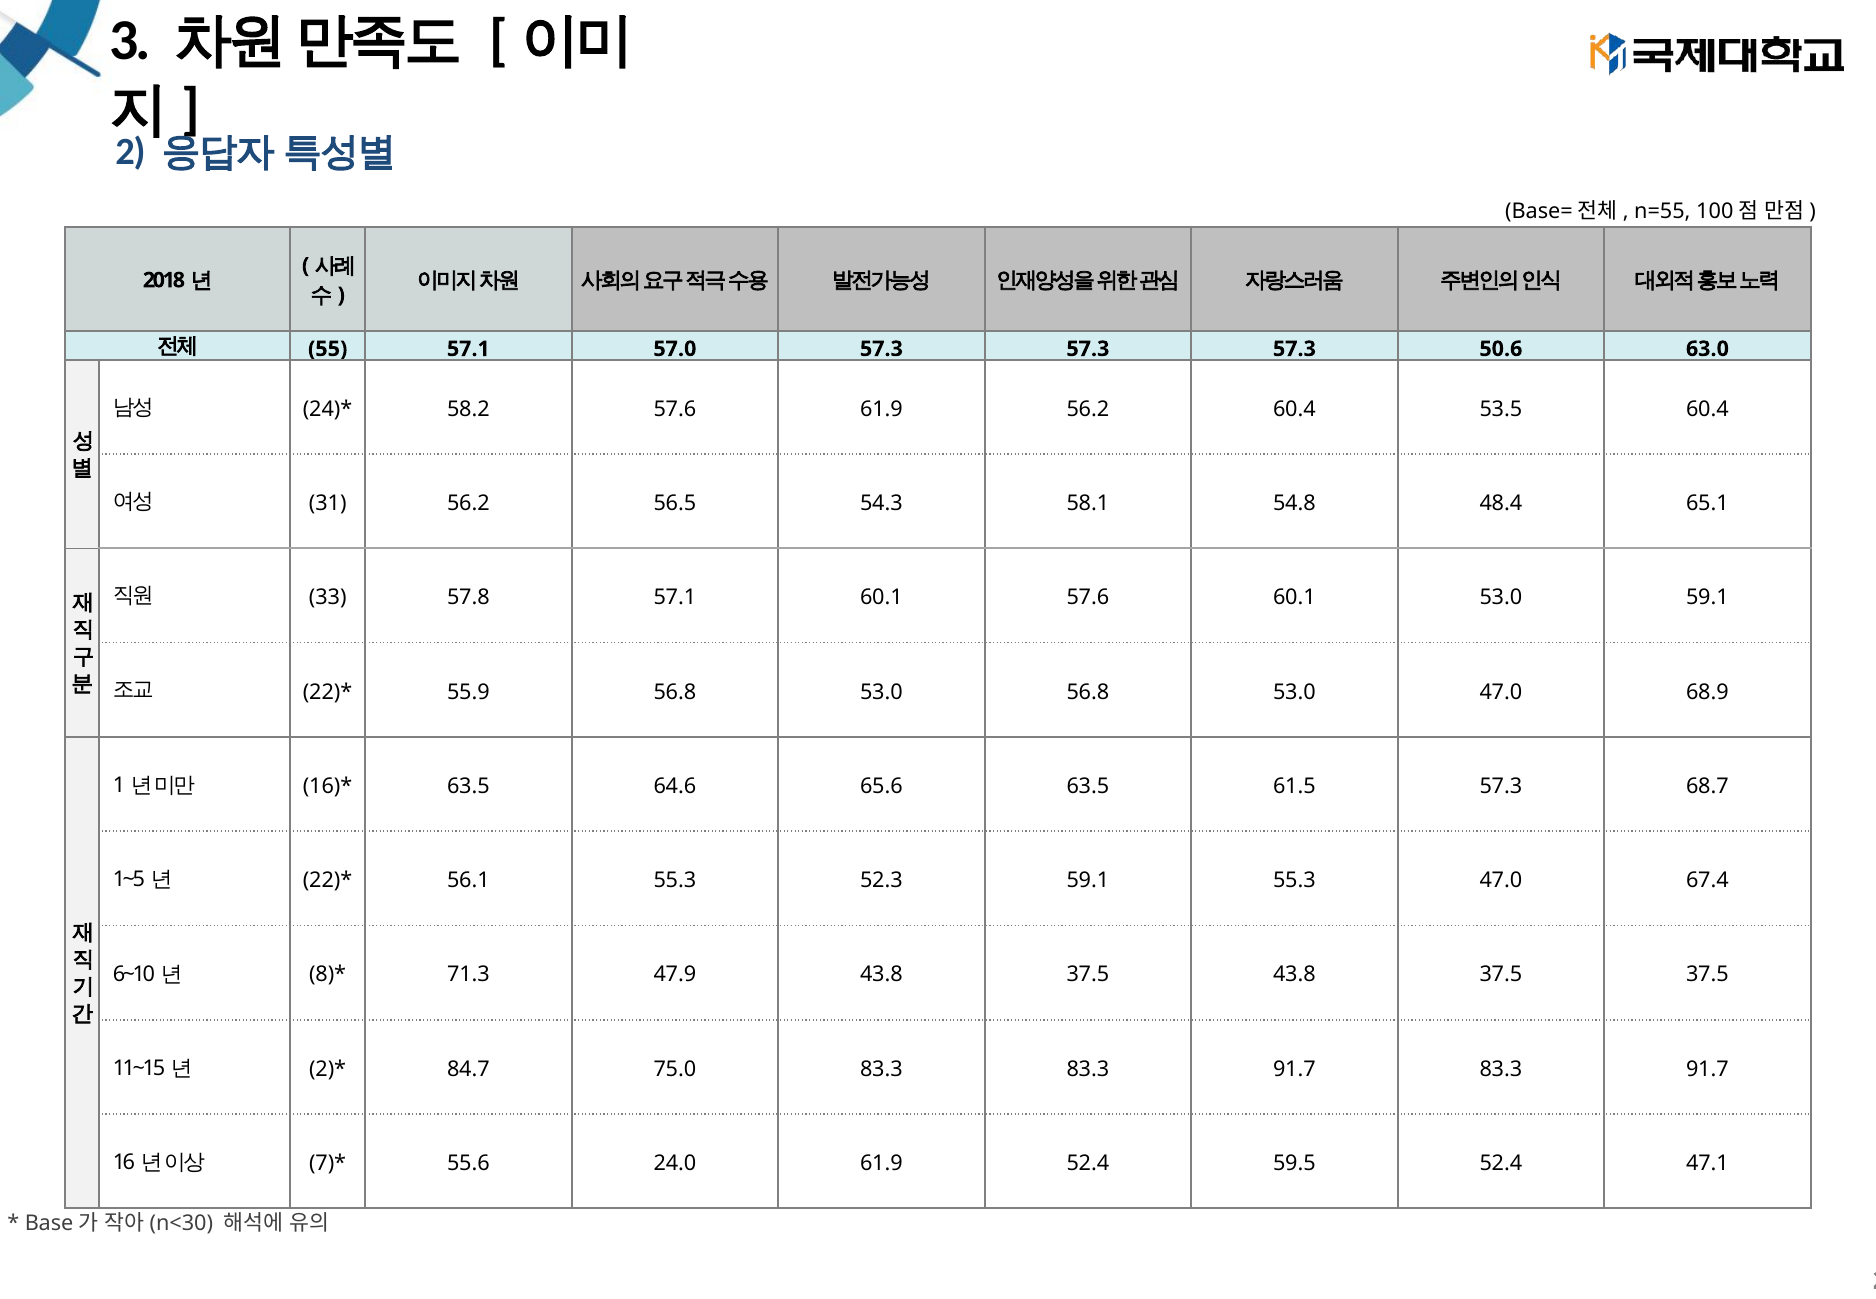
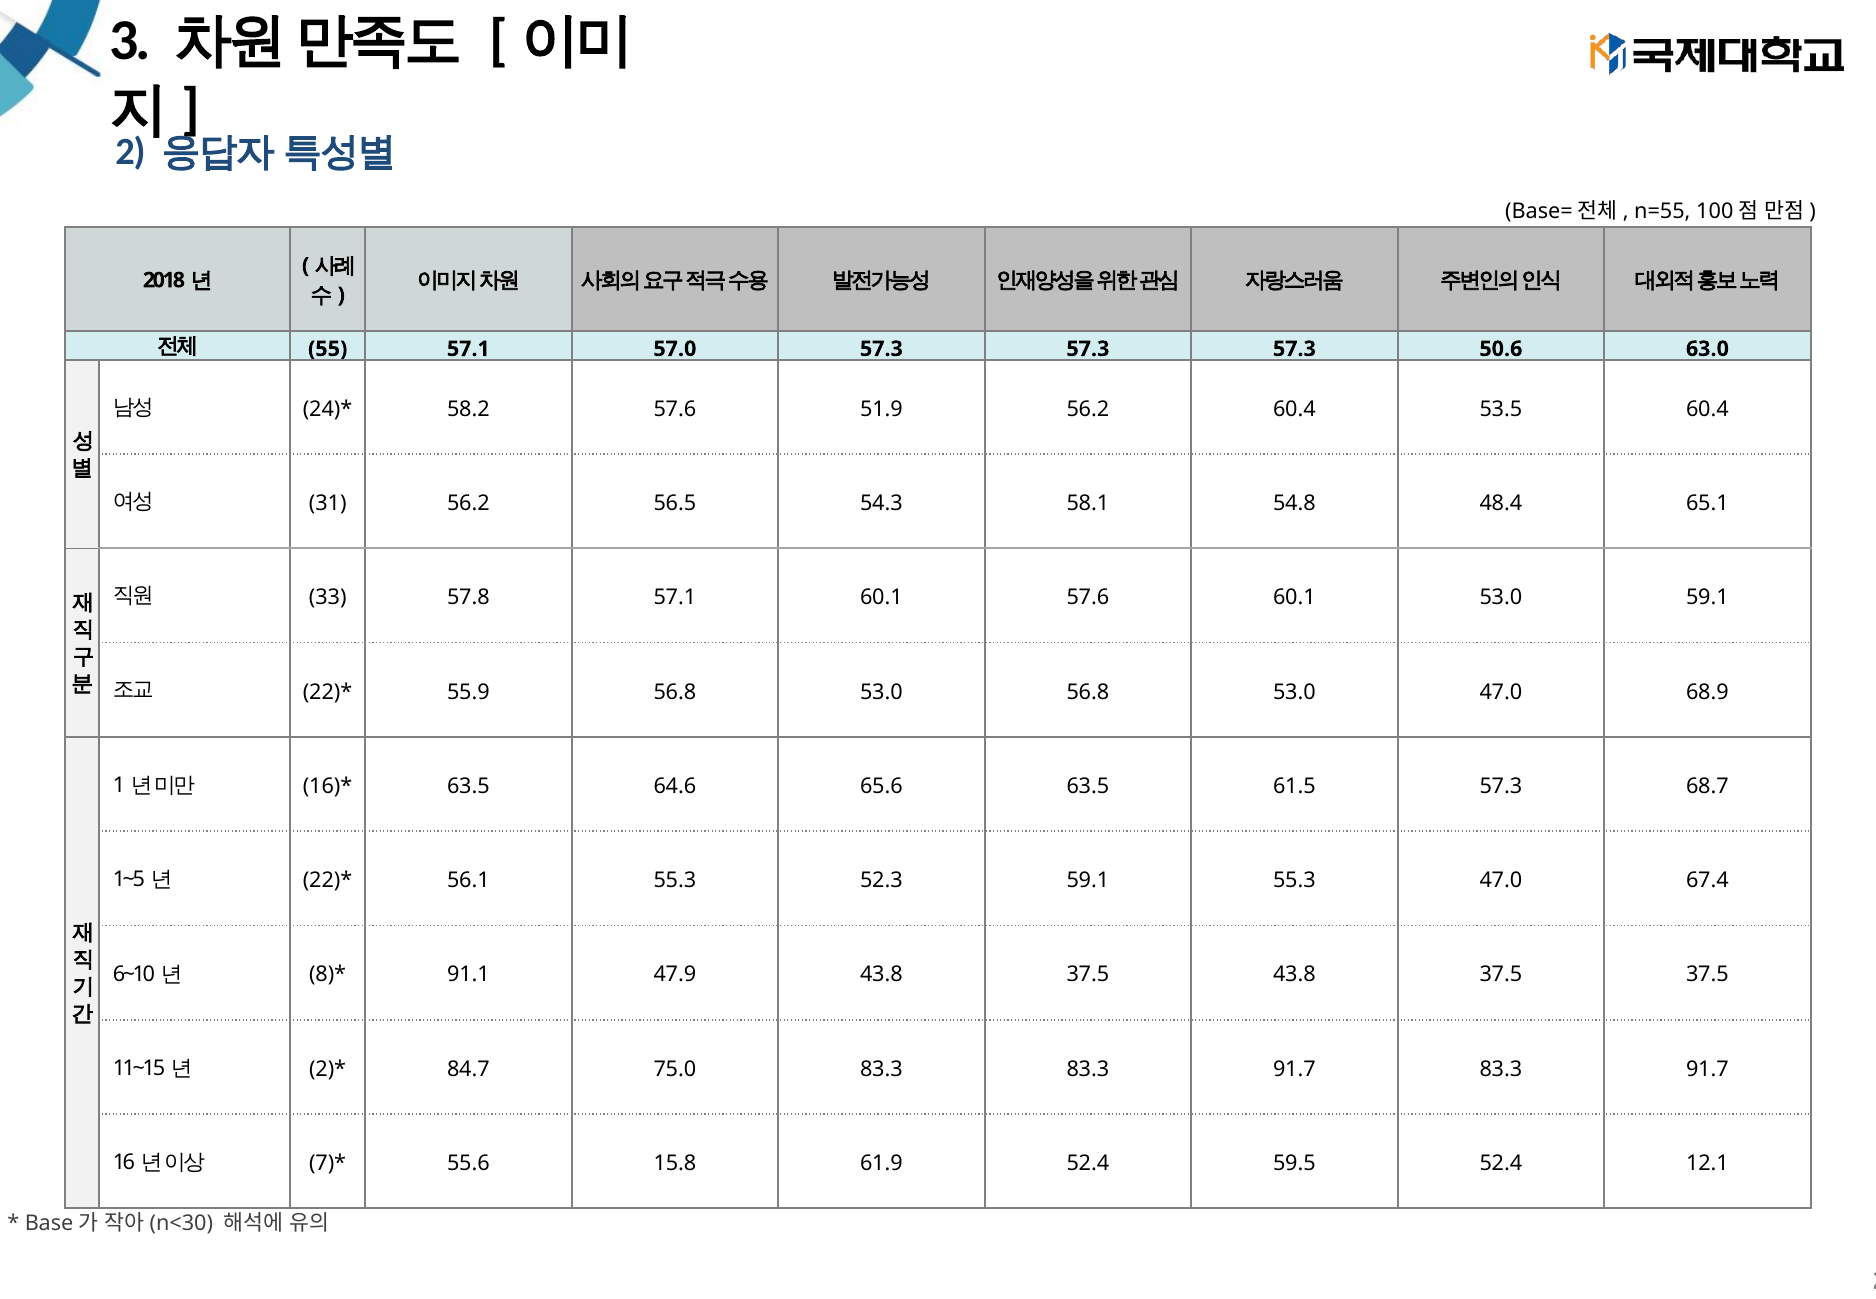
57.6 61.9: 61.9 -> 51.9 (881, 409)
71.3: 71.3 -> 91.1 (468, 975)
24.0: 24.0 -> 15.8 (675, 1163)
47.1: 47.1 -> 12.1 (1707, 1163)
